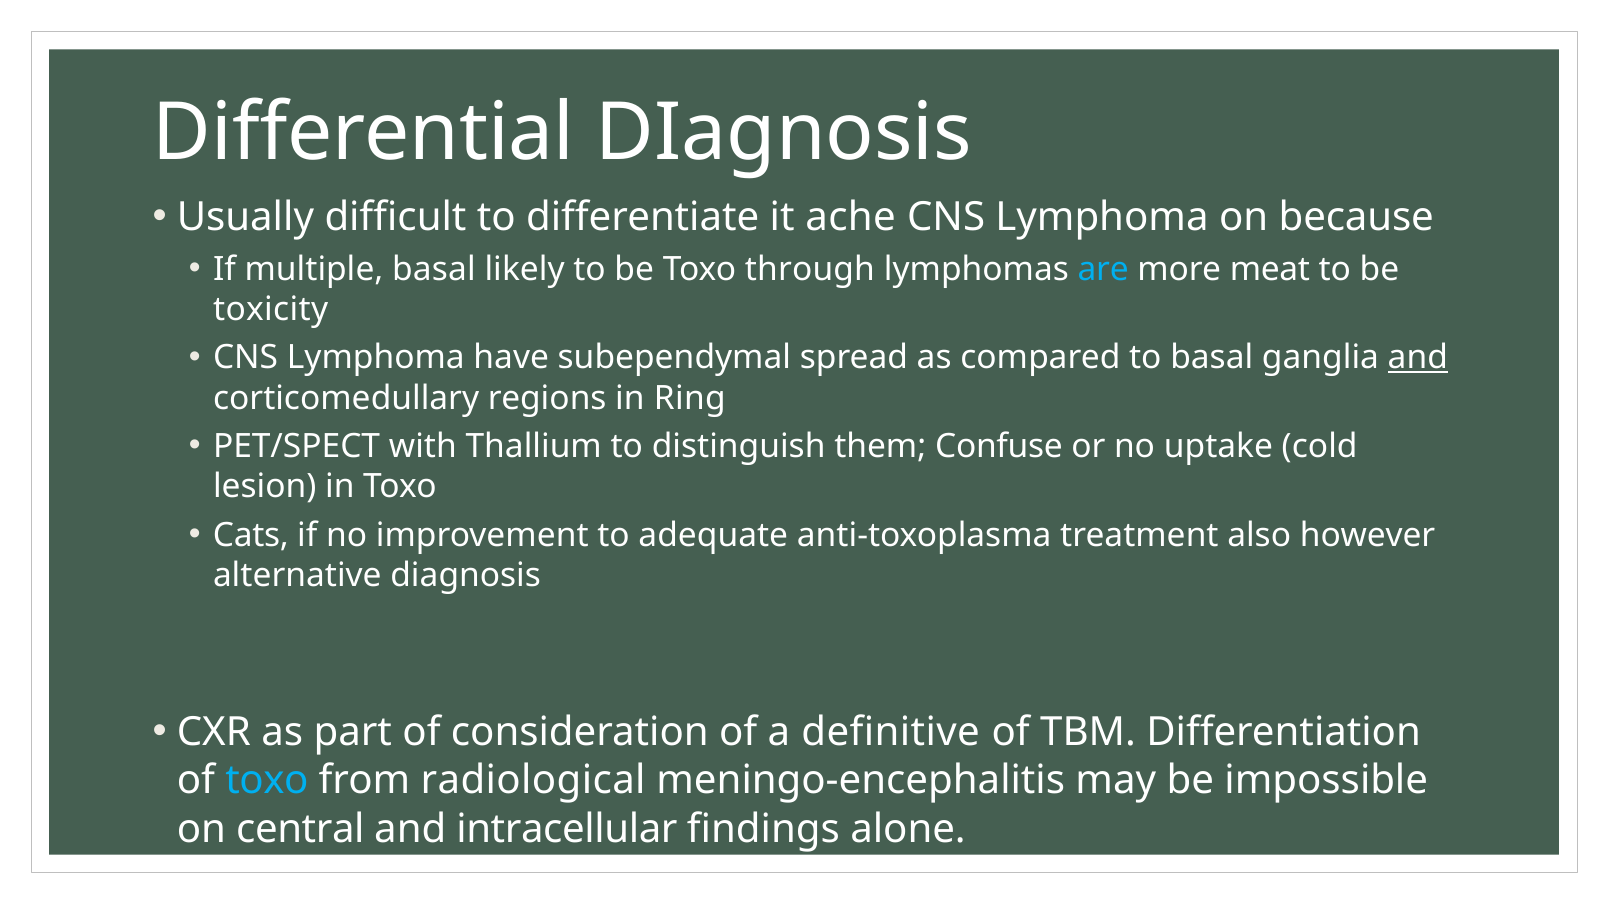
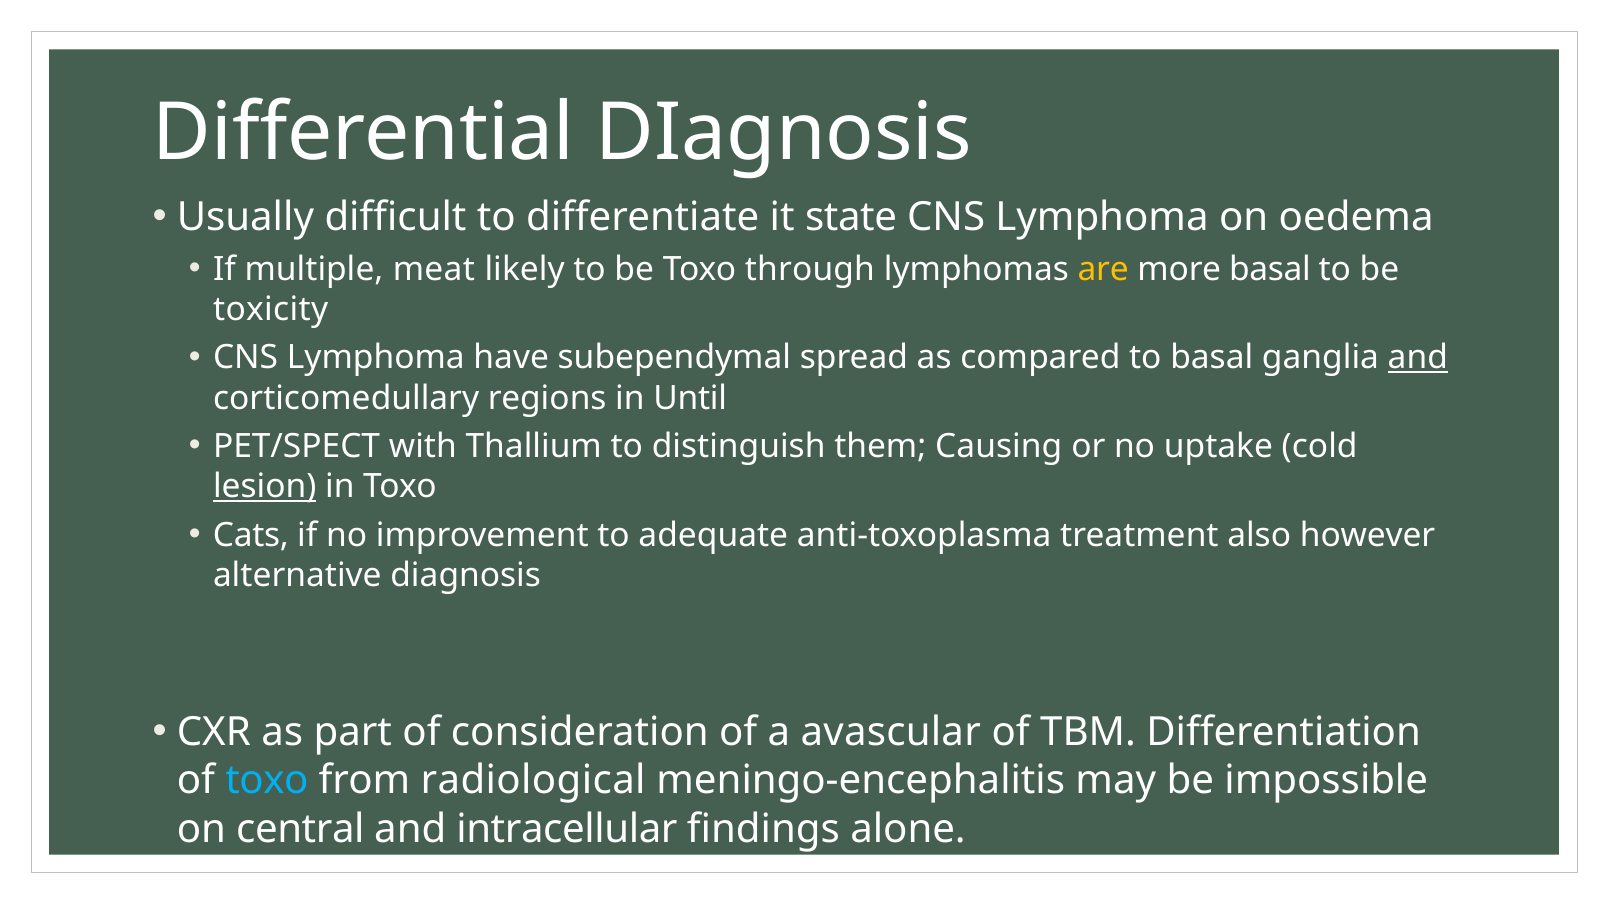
ache: ache -> state (851, 217)
because: because -> oedema (1356, 217)
multiple basal: basal -> meat (434, 269)
are colour: light blue -> yellow (1103, 269)
more meat: meat -> basal (1270, 269)
Ring: Ring -> Until (690, 398)
Confuse: Confuse -> Causing (999, 447)
lesion underline: none -> present (265, 487)
definitive: definitive -> avascular (891, 733)
